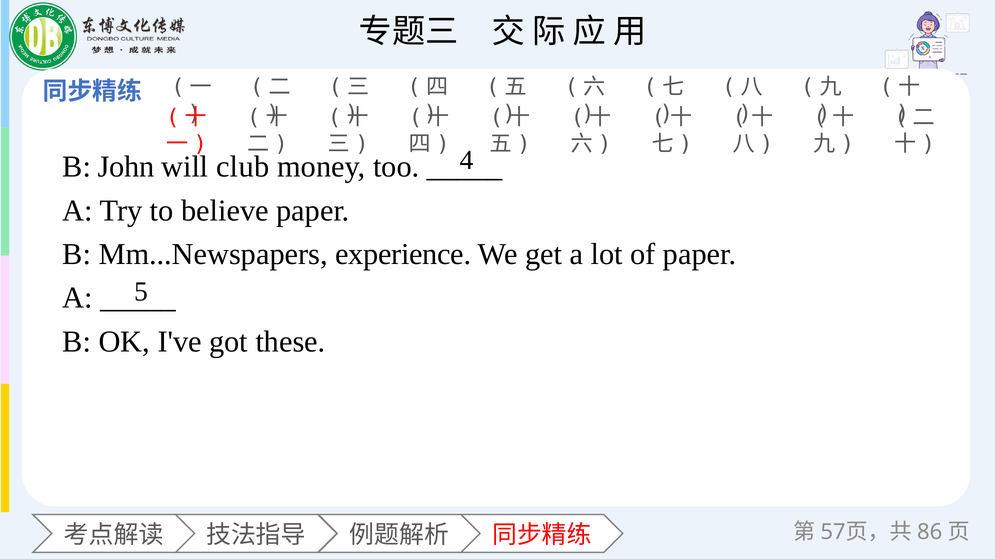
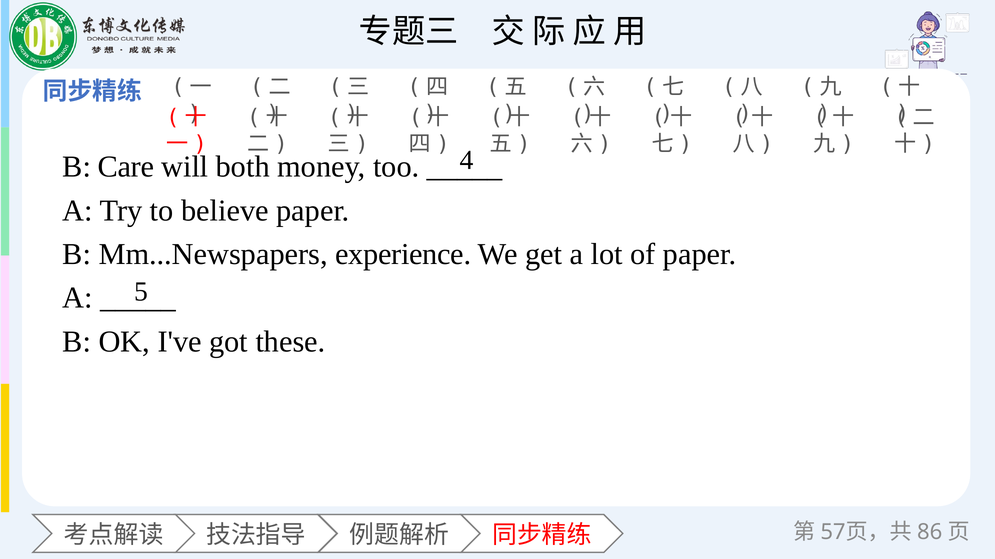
John: John -> Care (126, 167)
club: club -> both (243, 167)
